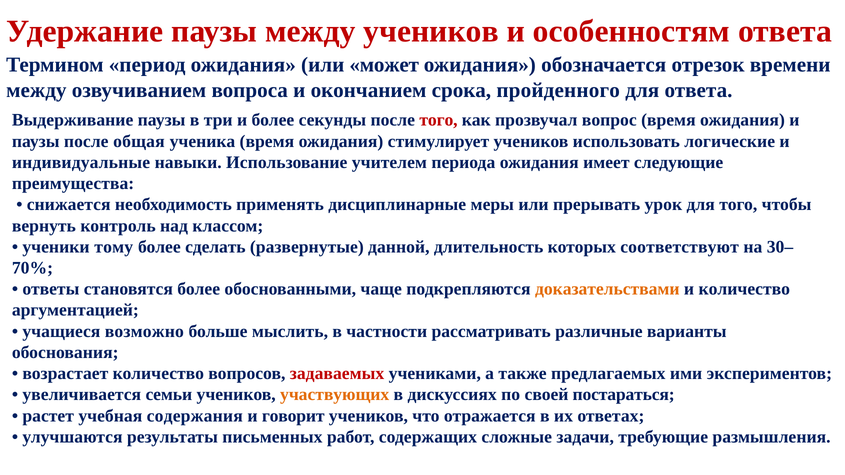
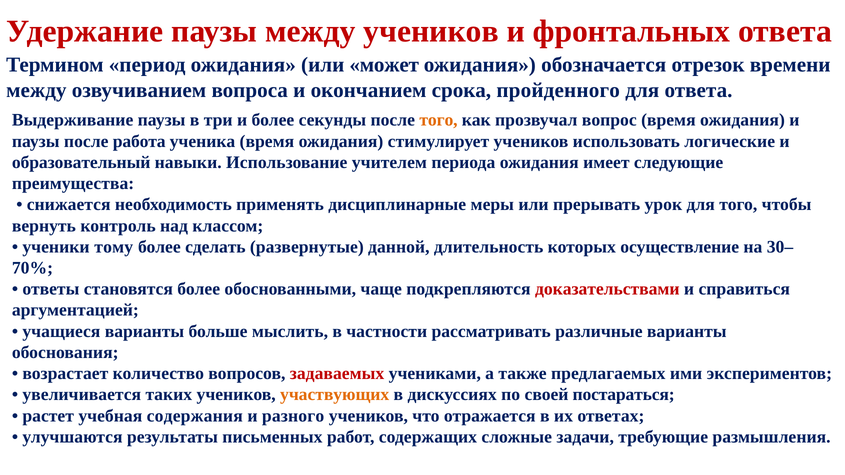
особенностям: особенностям -> фронтальных (631, 31)
того colour: red -> orange (439, 120)
общая: общая -> работа (139, 141)
индивидуальные: индивидуальные -> образовательный (81, 162)
соответствуют: соответствуют -> осуществление (680, 247)
доказательствами colour: orange -> red (607, 289)
и количество: количество -> справиться (744, 289)
учащиеся возможно: возможно -> варианты (144, 332)
семьи: семьи -> таких (169, 395)
говорит: говорит -> разного (293, 416)
